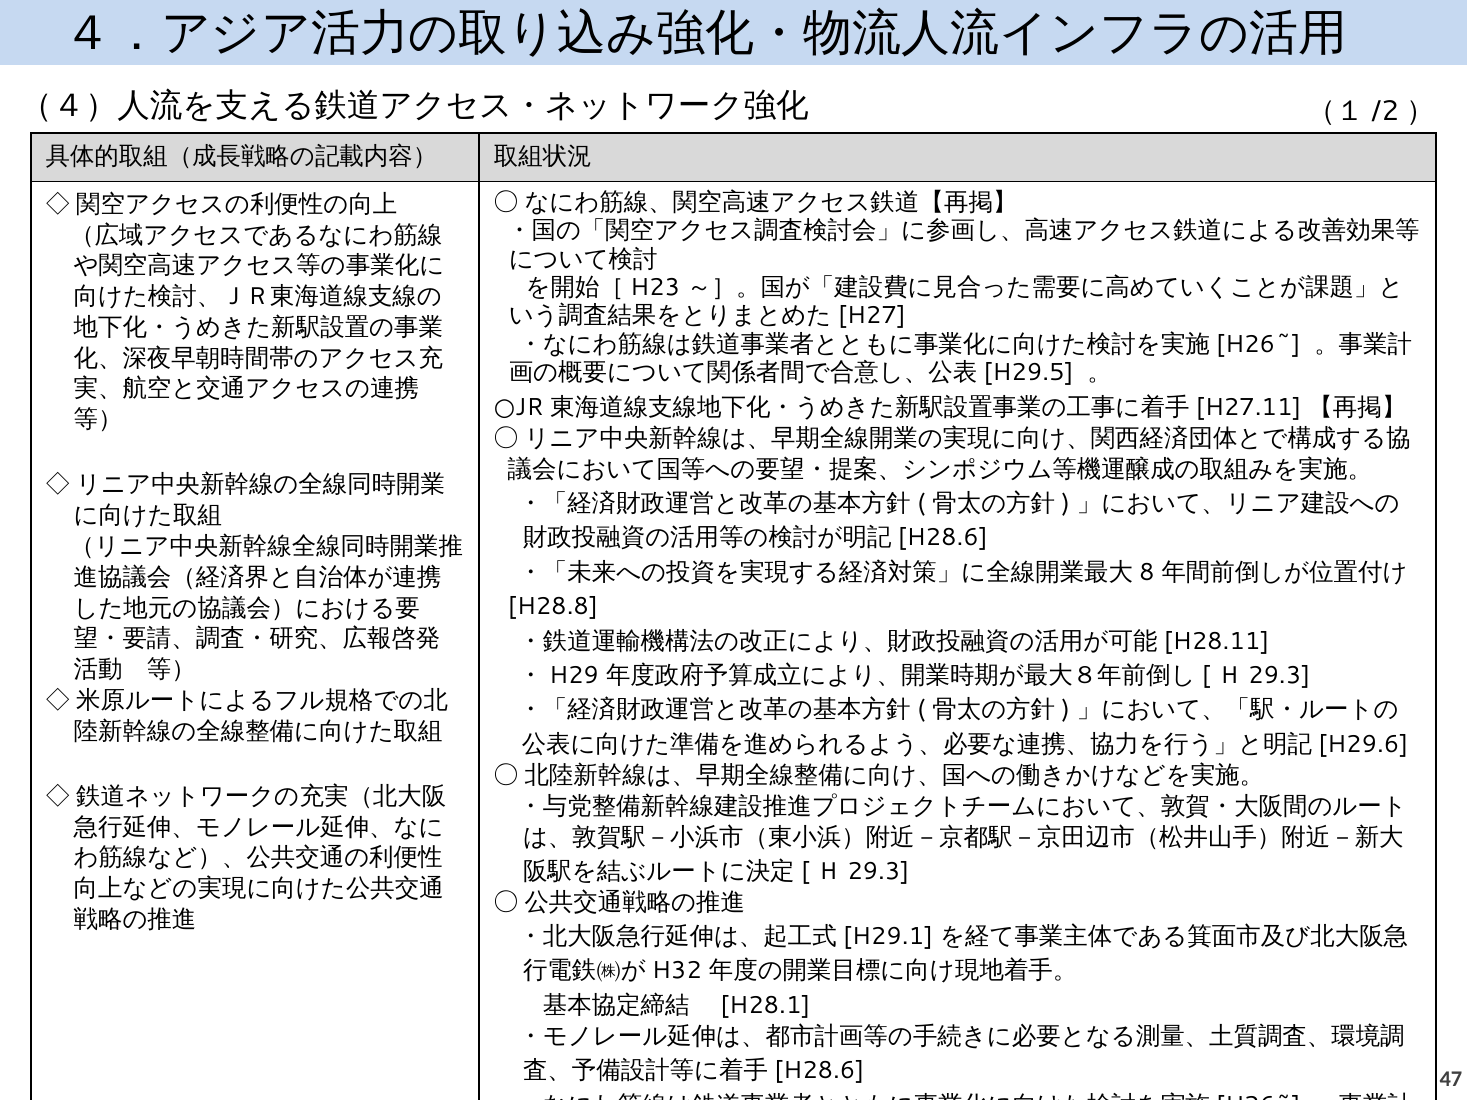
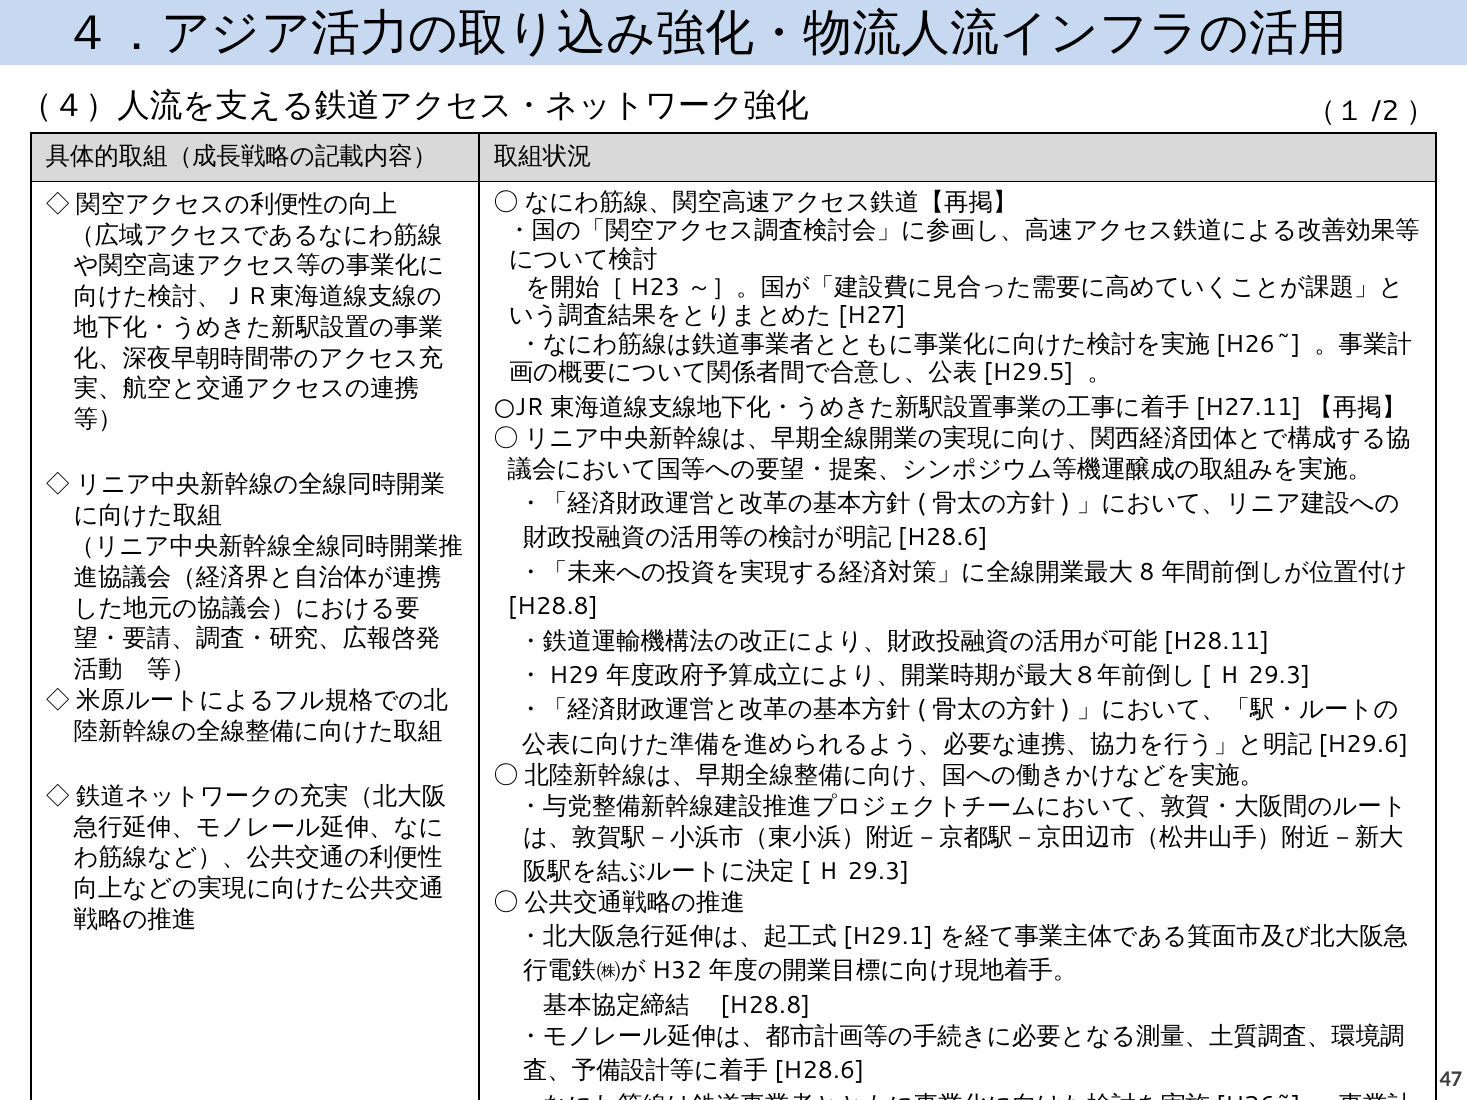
H28.1: H28.1 -> H28.8 (765, 1006)
